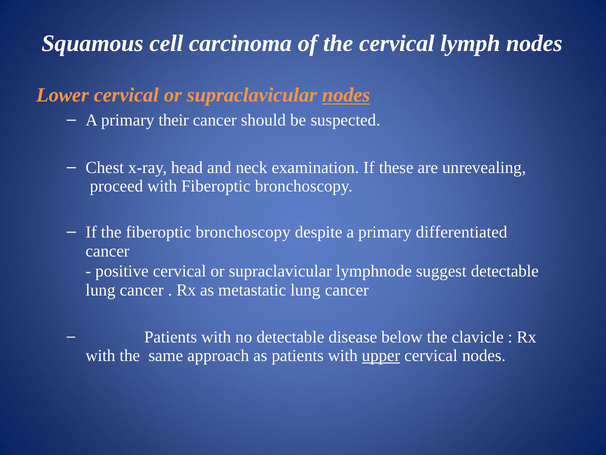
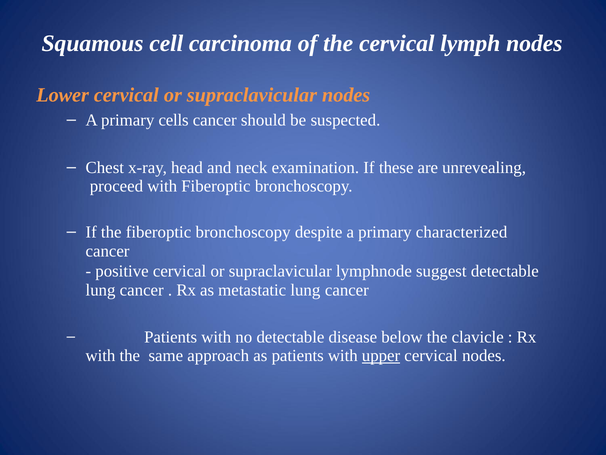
nodes underline: present -> none (346, 95)
their: their -> cells (174, 120)
differentiated: differentiated -> characterized (462, 232)
